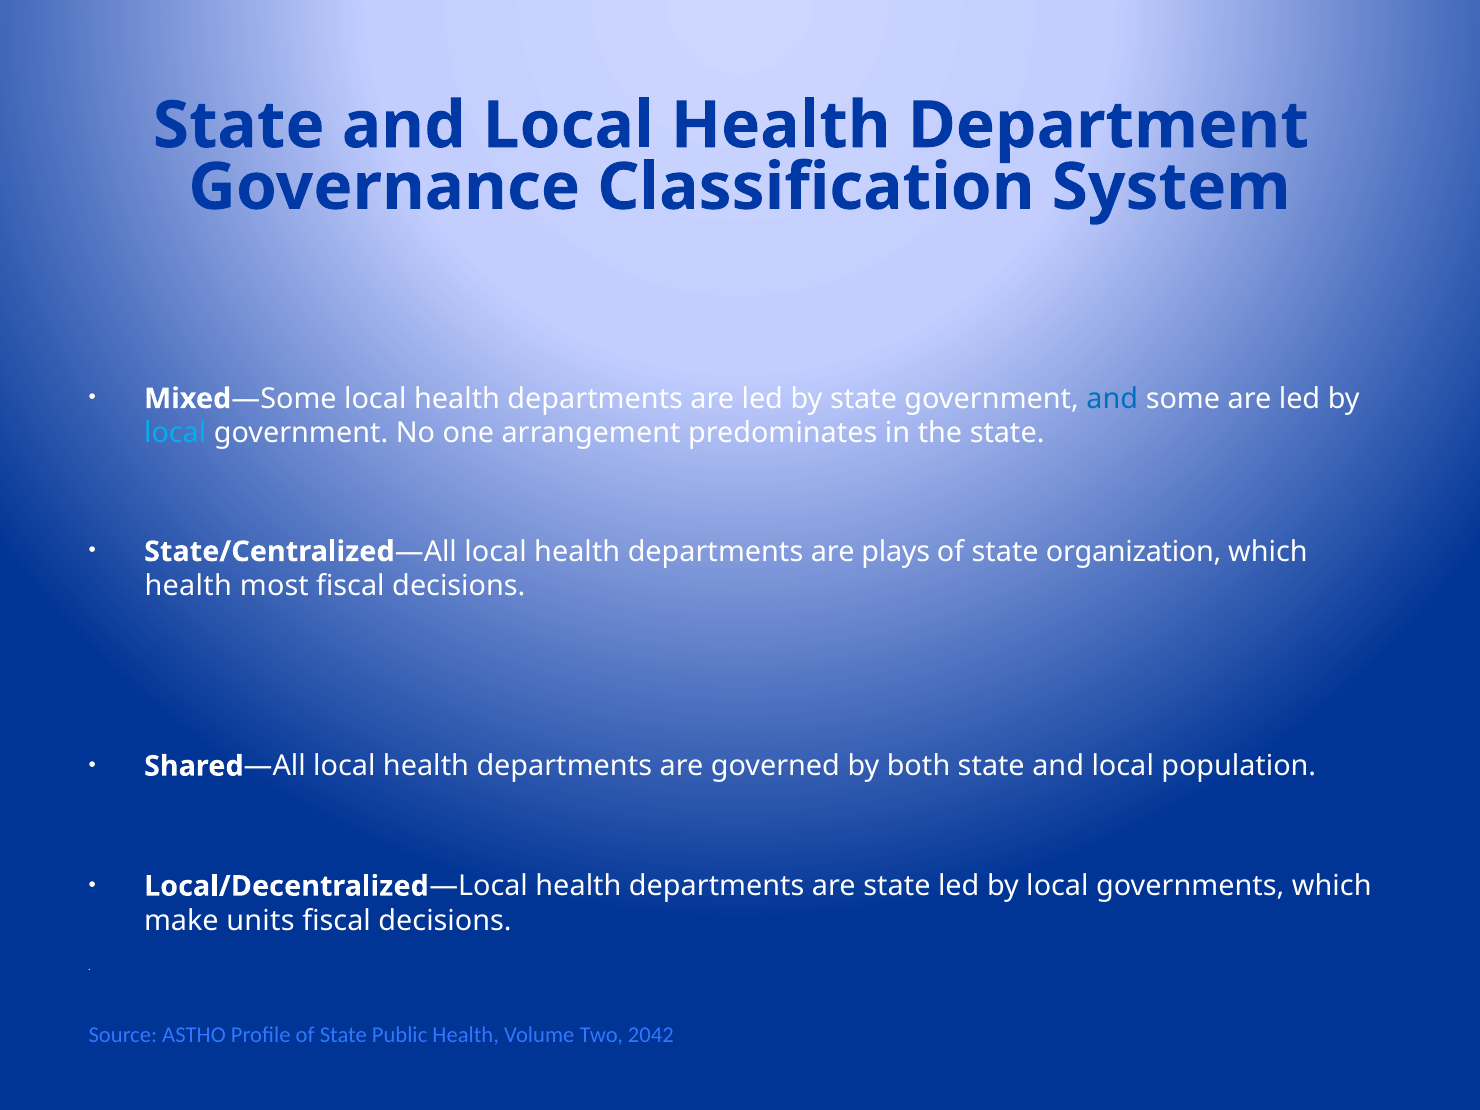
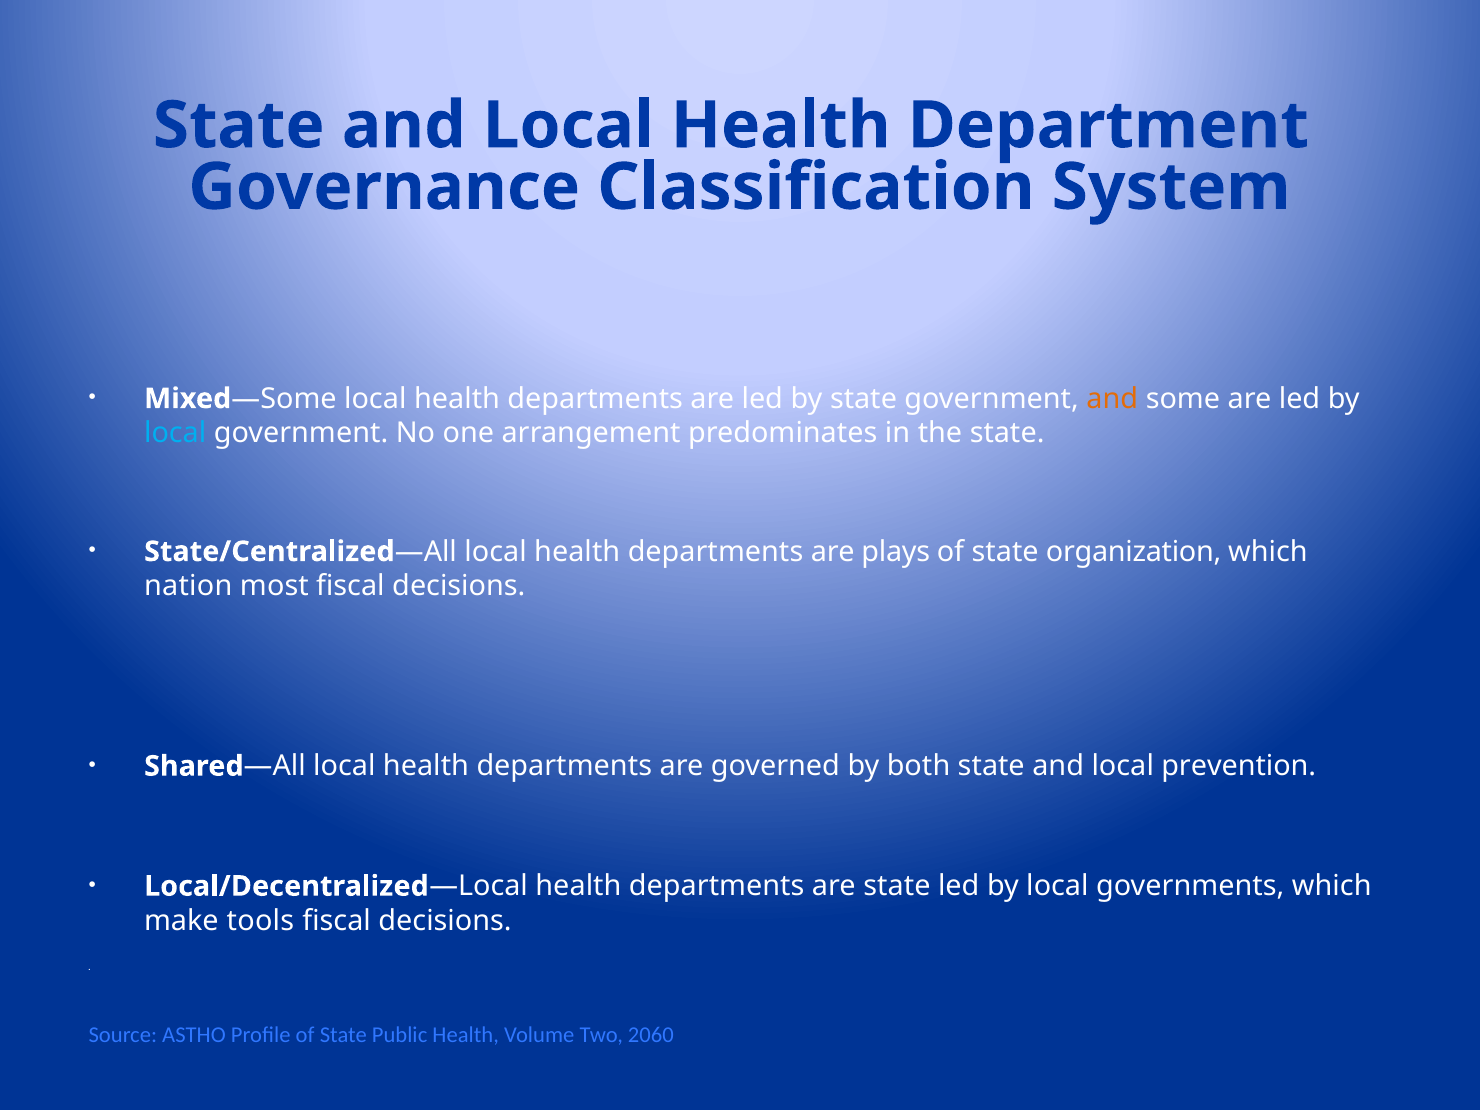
and colour: blue -> orange (1112, 399)
health: health -> nation (188, 586)
population: population -> prevention (1239, 766)
units: units -> tools (260, 921)
2042: 2042 -> 2060 (651, 1035)
